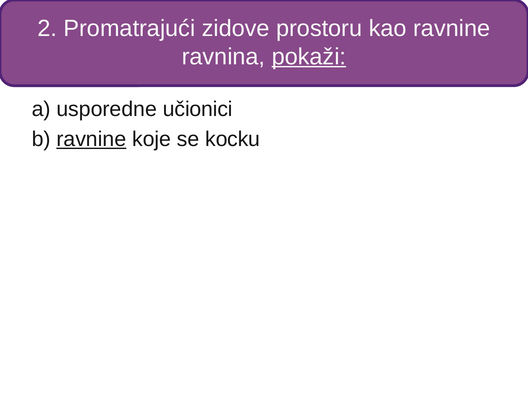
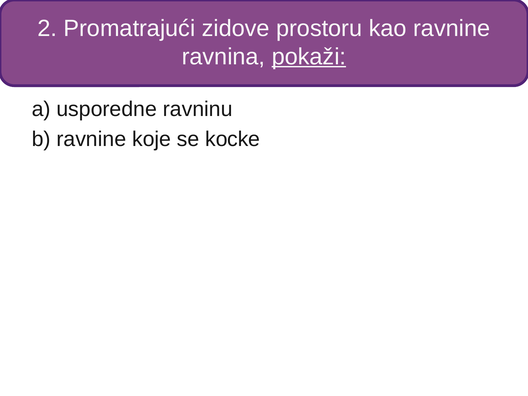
učionici: učionici -> ravninu (198, 109)
ravnine underline: present -> none (91, 139)
kocku: kocku -> kocke (233, 139)
